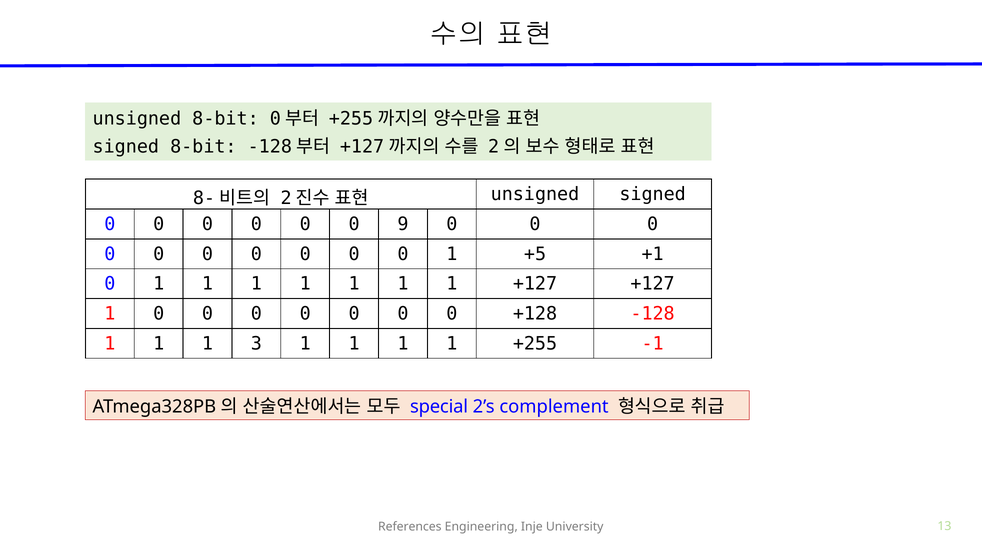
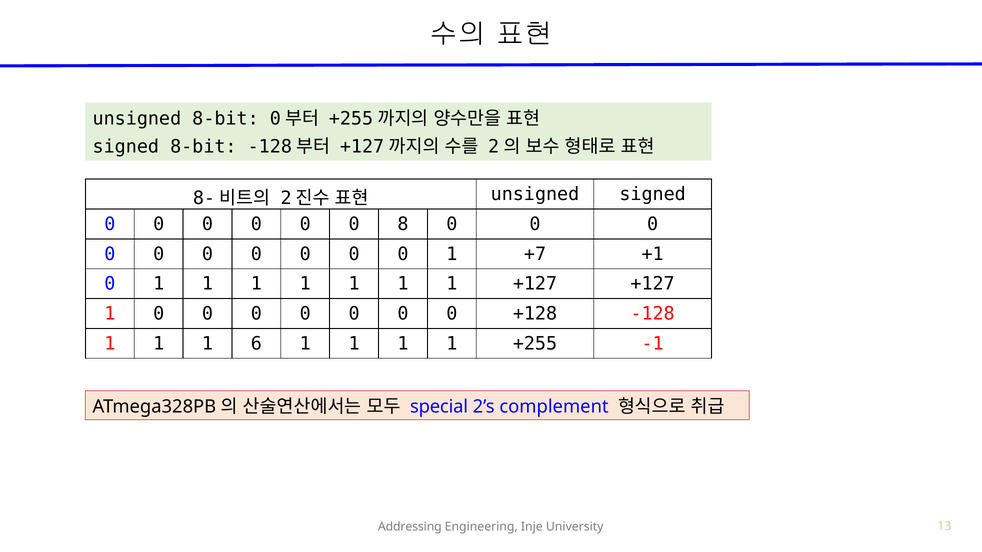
9: 9 -> 8 (403, 224)
+5: +5 -> +7 (535, 254)
3: 3 -> 6 (256, 344)
References: References -> Addressing (410, 527)
